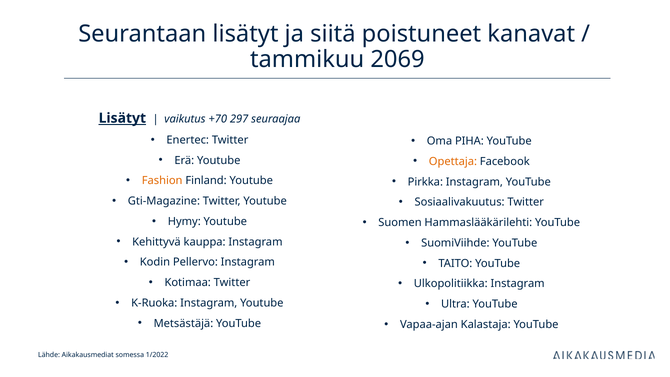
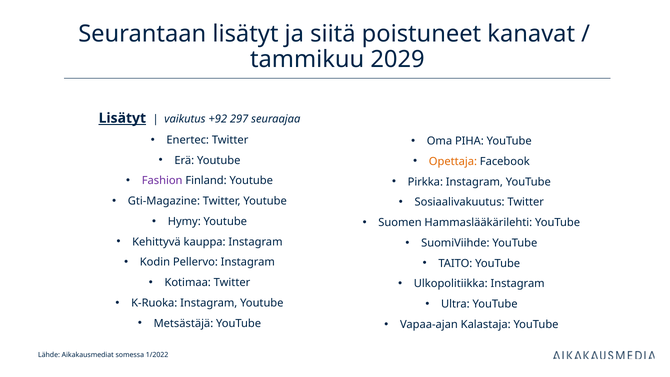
2069: 2069 -> 2029 (398, 59)
+70: +70 -> +92 (218, 119)
Fashion colour: orange -> purple (162, 181)
